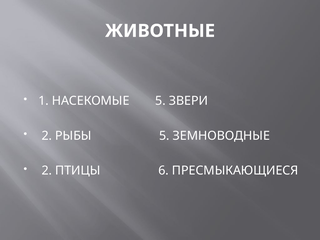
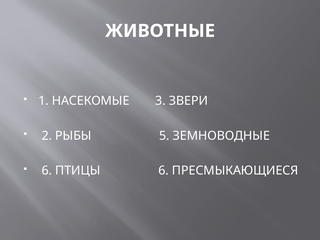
НАСЕКОМЫЕ 5: 5 -> 3 (160, 101)
2: 2 -> 6 (47, 171)
